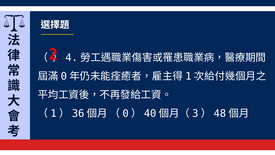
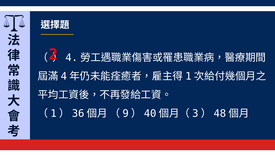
0: 0 -> 4 (64, 76)
0: 0 -> 9 (126, 113)
